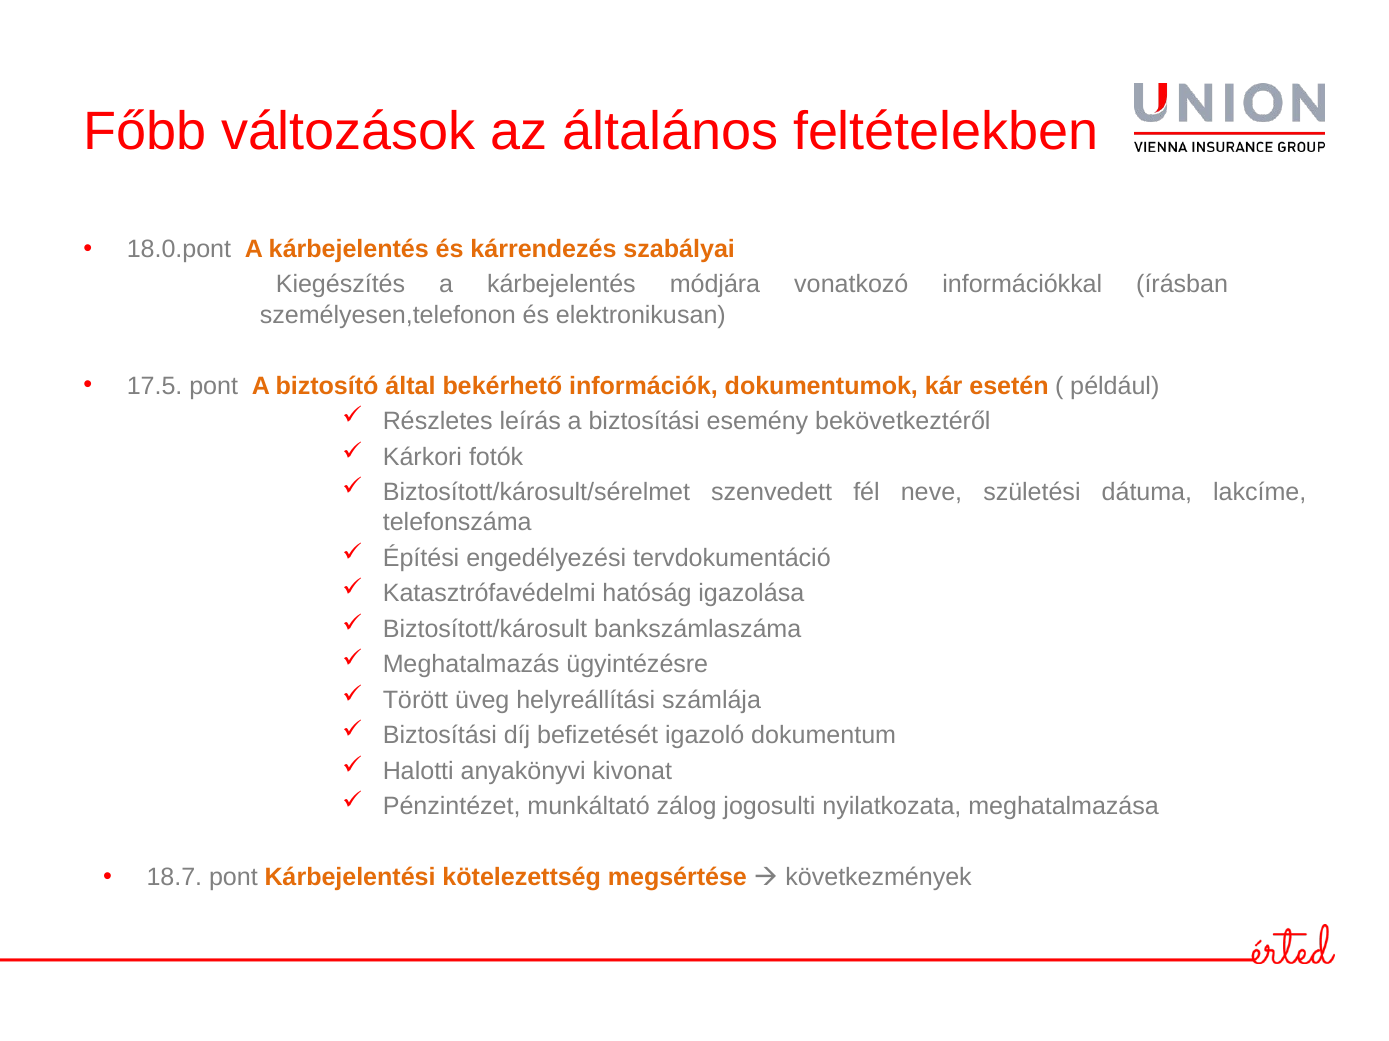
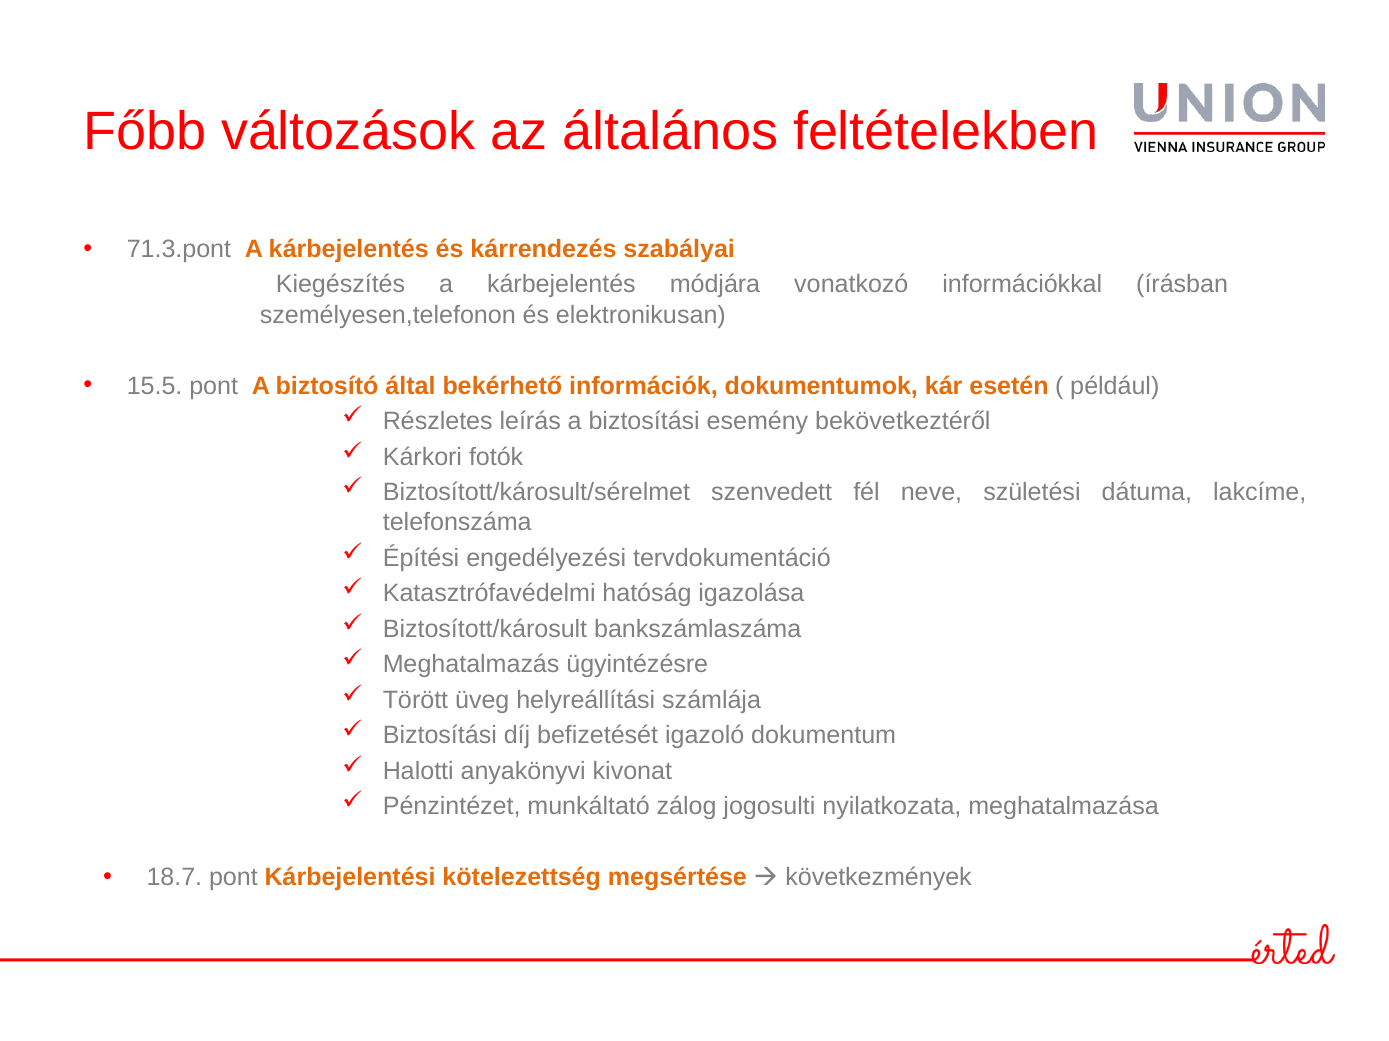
18.0.pont: 18.0.pont -> 71.3.pont (179, 249)
17.5: 17.5 -> 15.5 (155, 386)
